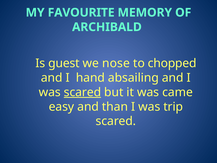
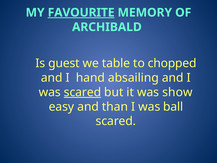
FAVOURITE underline: none -> present (81, 13)
nose: nose -> table (116, 63)
came: came -> show (177, 92)
trip: trip -> ball (173, 107)
